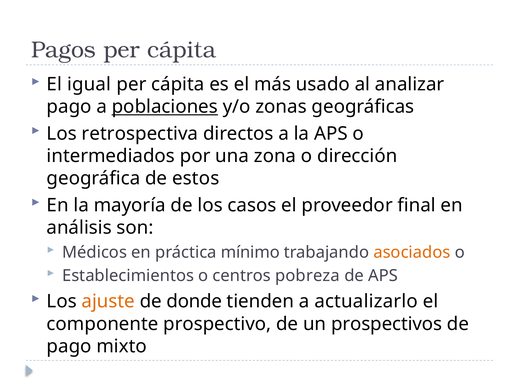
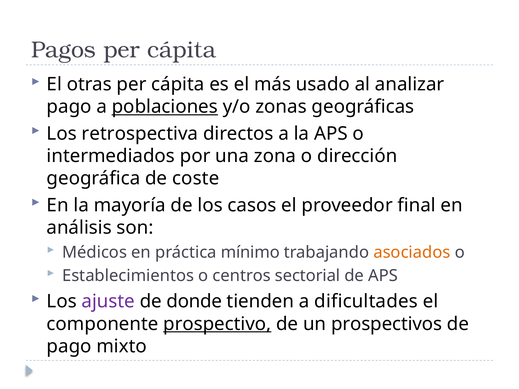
igual: igual -> otras (89, 84)
estos: estos -> coste (196, 179)
pobreza: pobreza -> sectorial (308, 276)
ajuste colour: orange -> purple (108, 302)
actualizarlo: actualizarlo -> dificultades (366, 302)
prospectivo underline: none -> present (217, 324)
